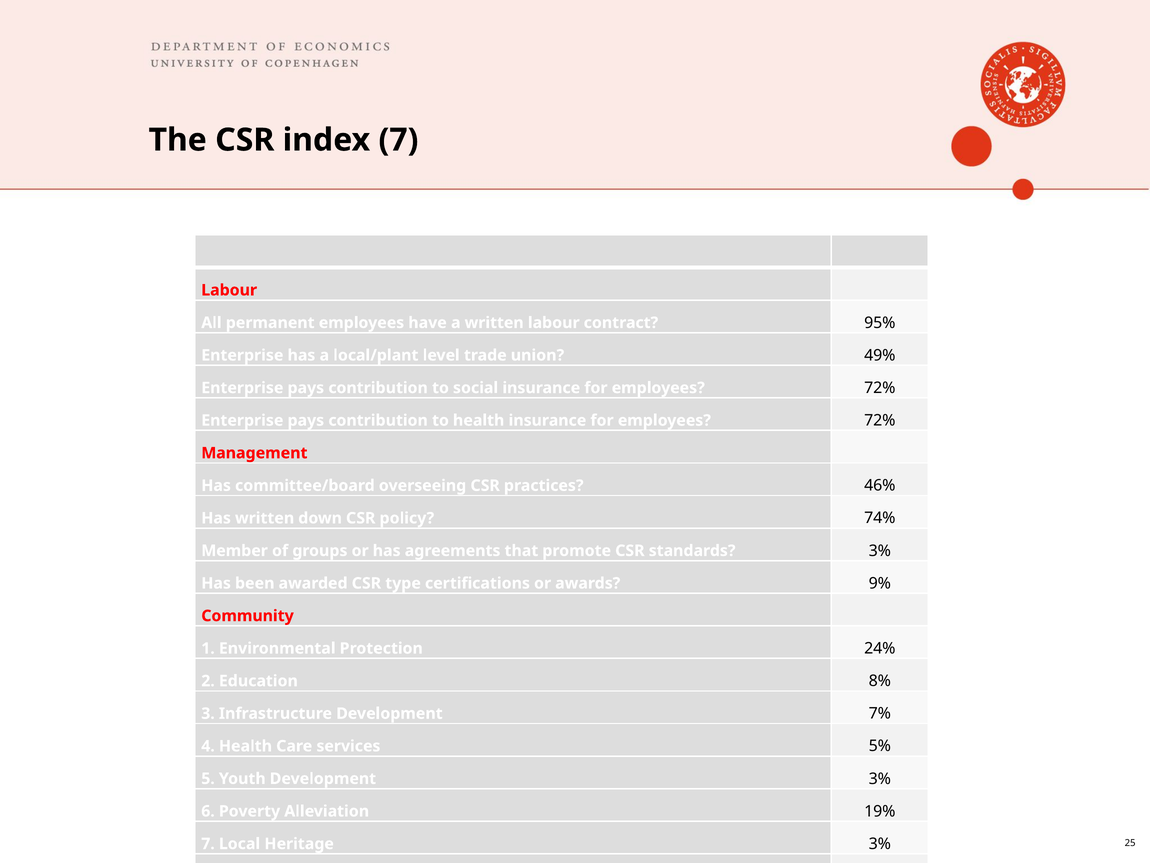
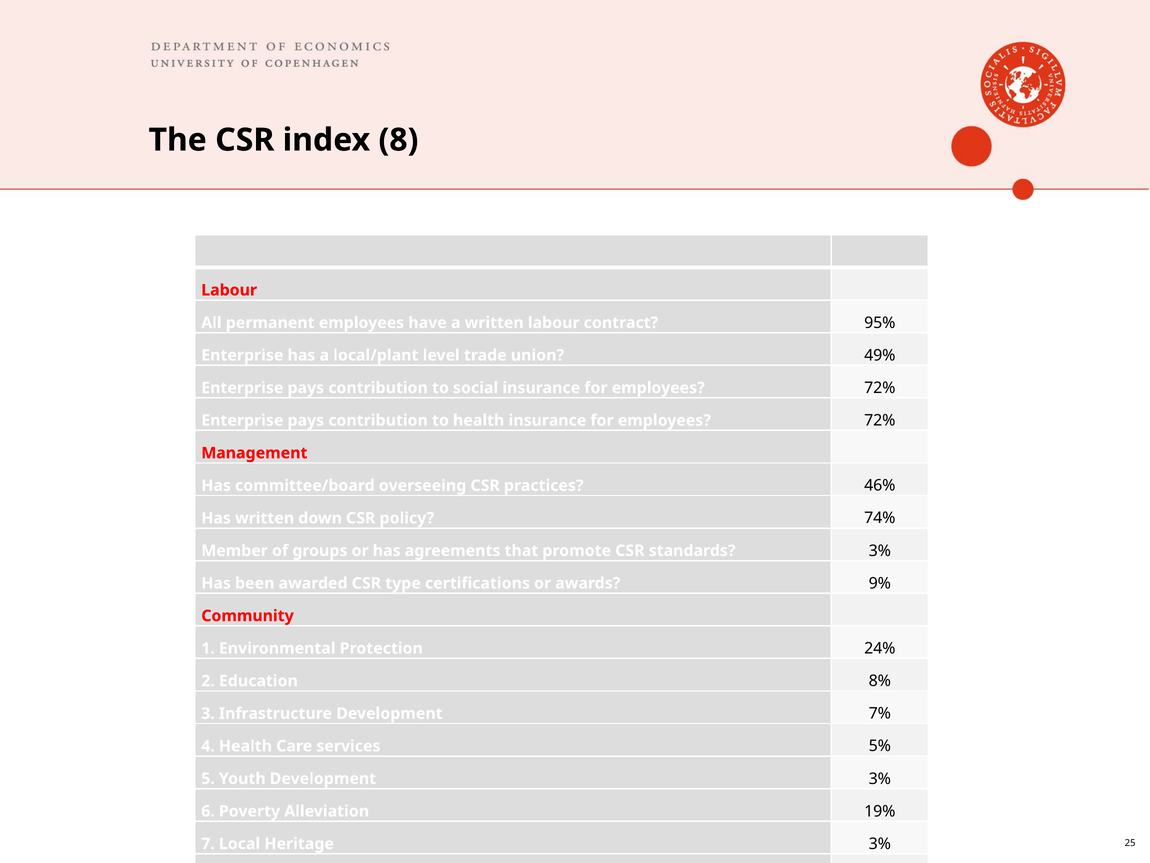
index 7: 7 -> 8 (398, 140)
